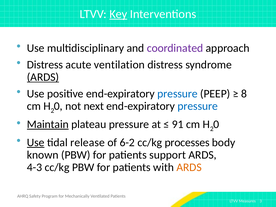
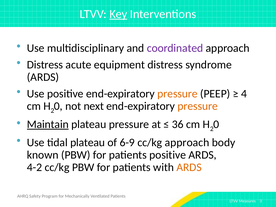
ventilation: ventilation -> equipment (119, 65)
ARDS underline: present -> none (43, 77)
pressure colour: blue -> orange (177, 94)
8: 8 -> 4 (244, 94)
pressure colour: blue -> orange (198, 106)
91: 91 -> 36 (178, 124)
Use underline: present -> none (36, 142)
tidal release: release -> plateau (88, 142)
6-2: 6-2 -> 6-9 (127, 142)
cc/kg processes: processes -> approach (187, 142)
patients support: support -> positive (168, 155)
4-3: 4-3 -> 4-2 (34, 167)
